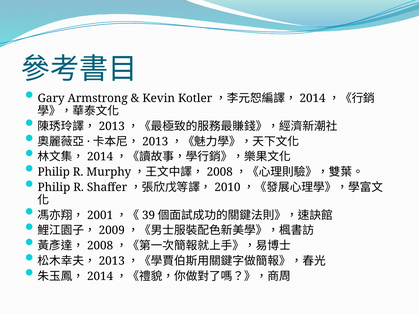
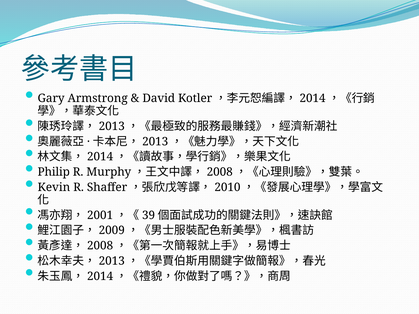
Kevin: Kevin -> David (159, 99)
Philip: Philip -> Kevin (54, 187)
